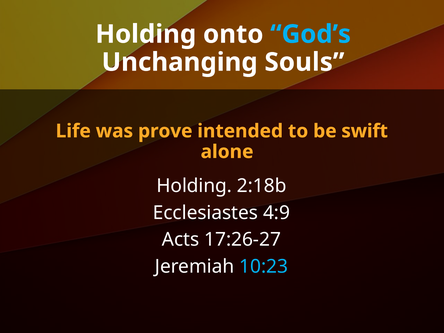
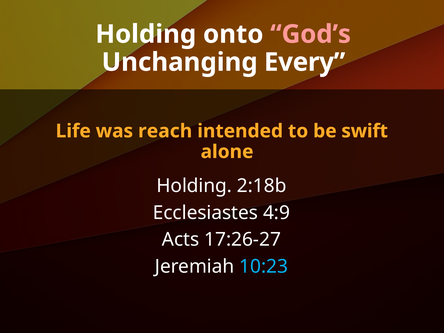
God’s colour: light blue -> pink (311, 34)
Souls: Souls -> Every (305, 62)
prove: prove -> reach (165, 131)
